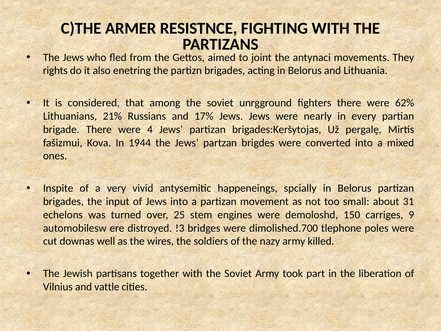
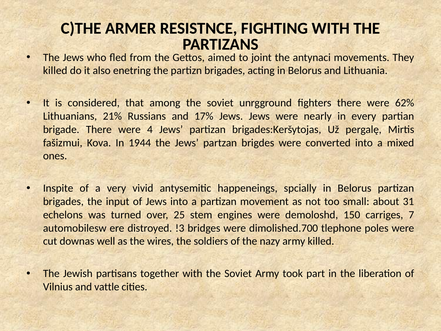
rights: rights -> killed (55, 71)
9: 9 -> 7 (411, 215)
